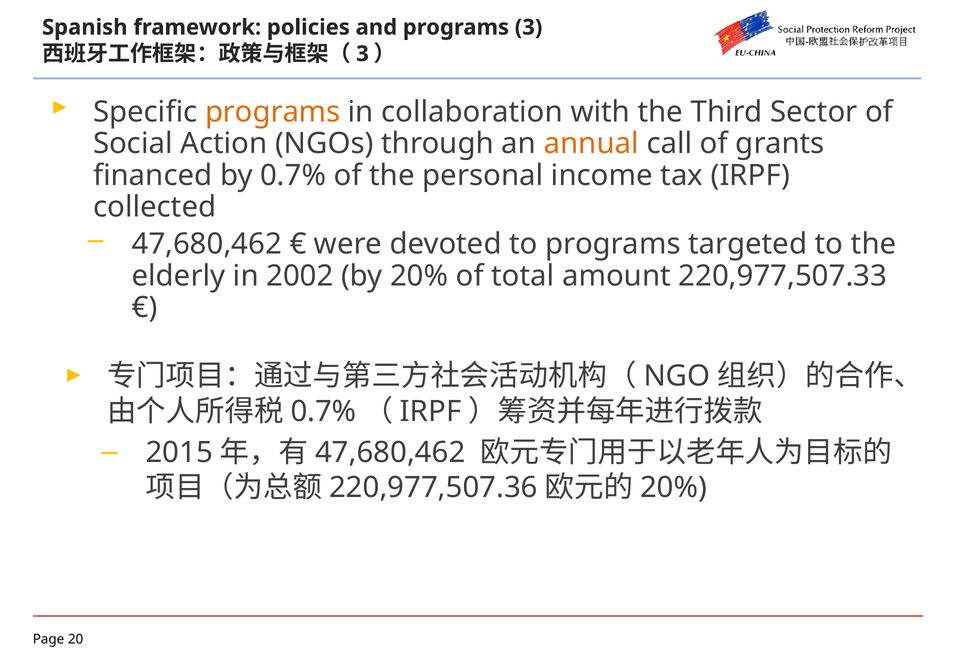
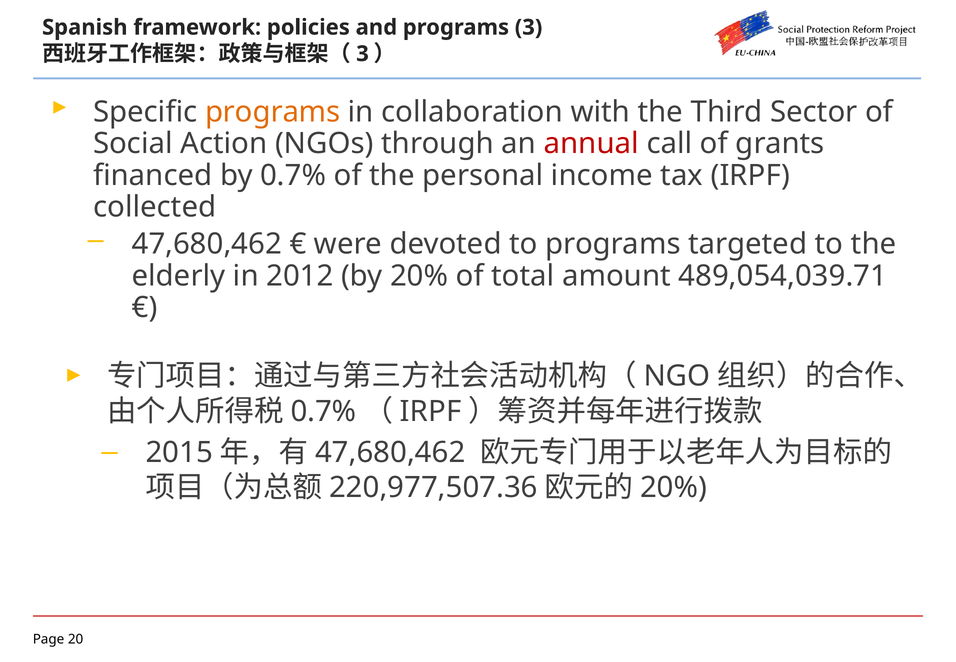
annual colour: orange -> red (591, 144)
2002: 2002 -> 2012 (300, 276)
220,977,507.33: 220,977,507.33 -> 489,054,039.71 (783, 276)
